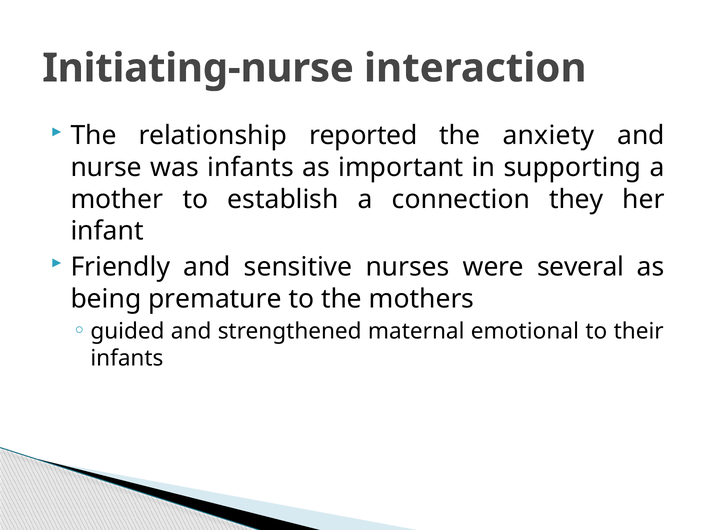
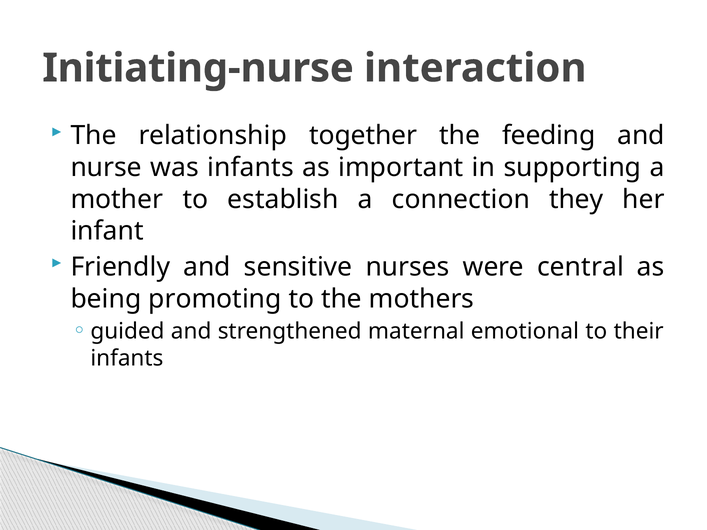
reported: reported -> together (363, 136)
anxiety: anxiety -> feeding (549, 136)
several: several -> central (580, 267)
premature: premature -> promoting (215, 299)
